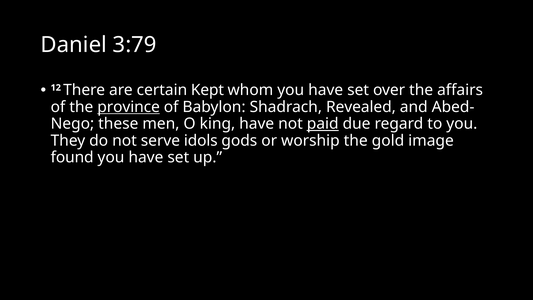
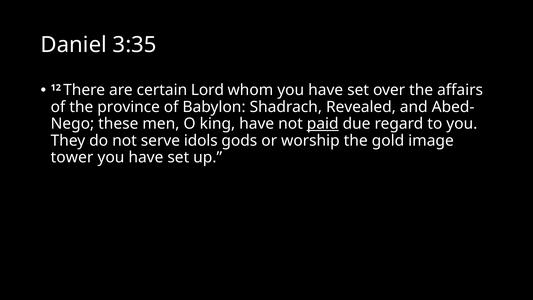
3:79: 3:79 -> 3:35 (135, 45)
Kept: Kept -> Lord (207, 90)
province underline: present -> none (129, 107)
found: found -> tower (72, 157)
